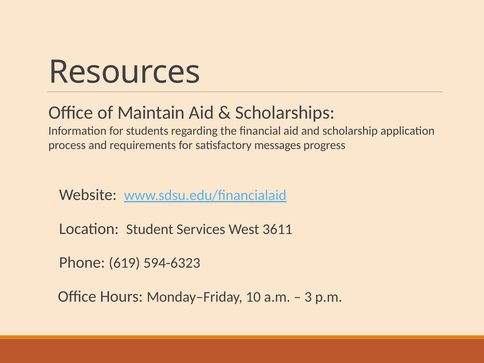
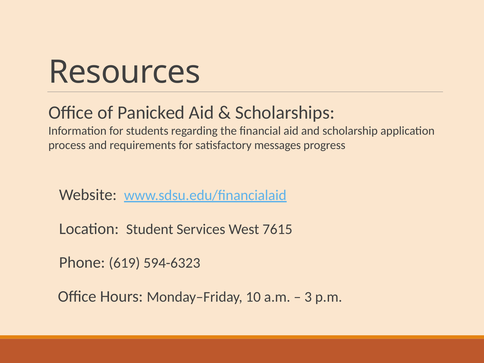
Maintain: Maintain -> Panicked (151, 113)
3611: 3611 -> 7615 (277, 229)
